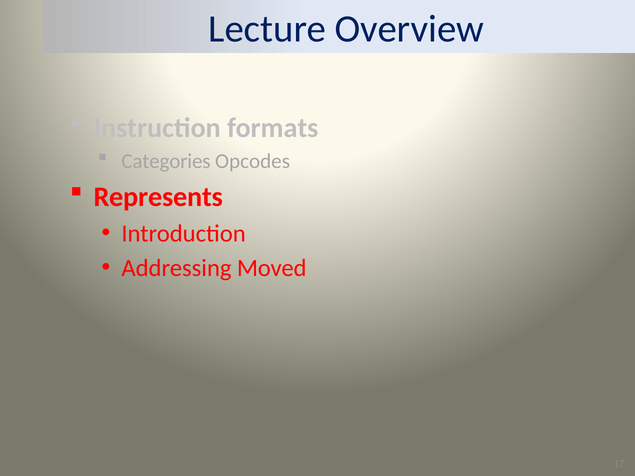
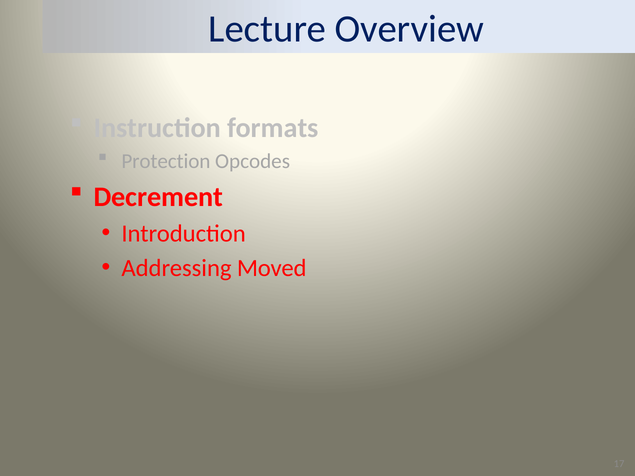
Categories: Categories -> Protection (166, 161)
Represents: Represents -> Decrement (158, 197)
